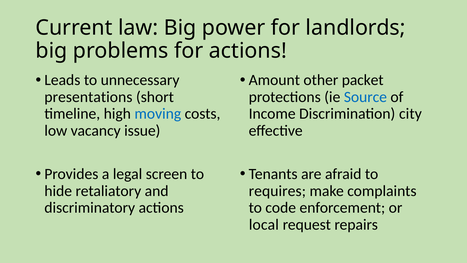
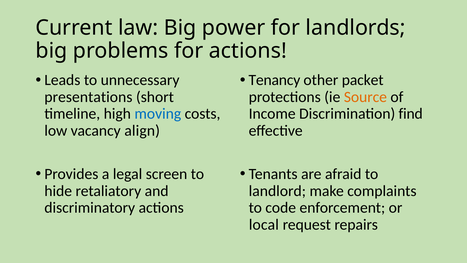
Amount: Amount -> Tenancy (274, 80)
Source colour: blue -> orange (365, 97)
city: city -> find (411, 114)
issue: issue -> align (142, 130)
requires: requires -> landlord (277, 191)
